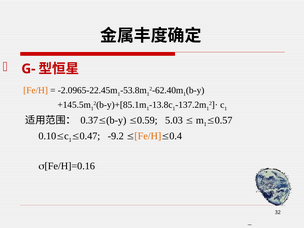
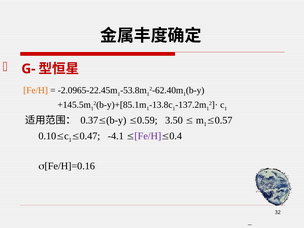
5.03: 5.03 -> 3.50 (174, 120)
-9.2: -9.2 -> -4.1 (116, 136)
Fe/H colour: orange -> purple (148, 136)
